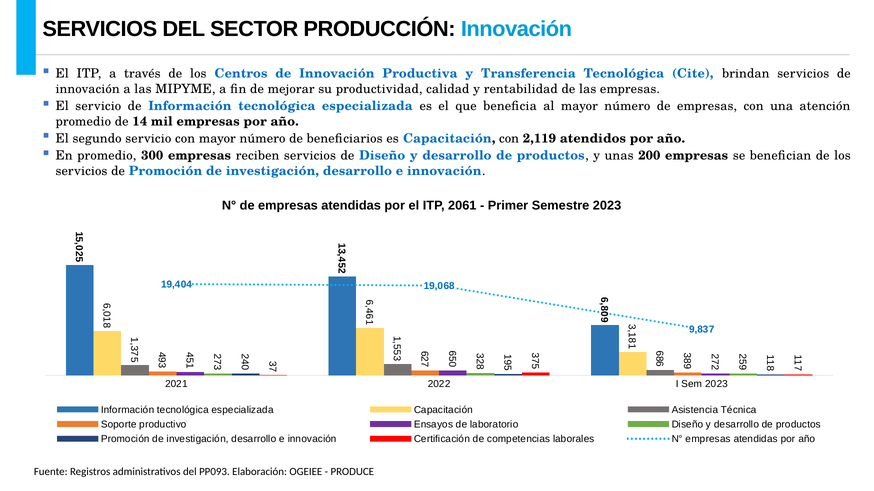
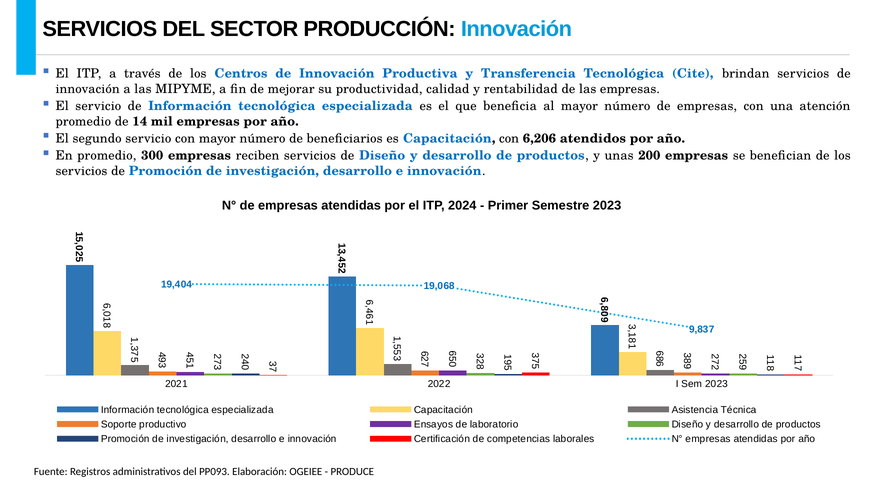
2,119: 2,119 -> 6,206 (539, 139)
2061: 2061 -> 2024 (462, 206)
